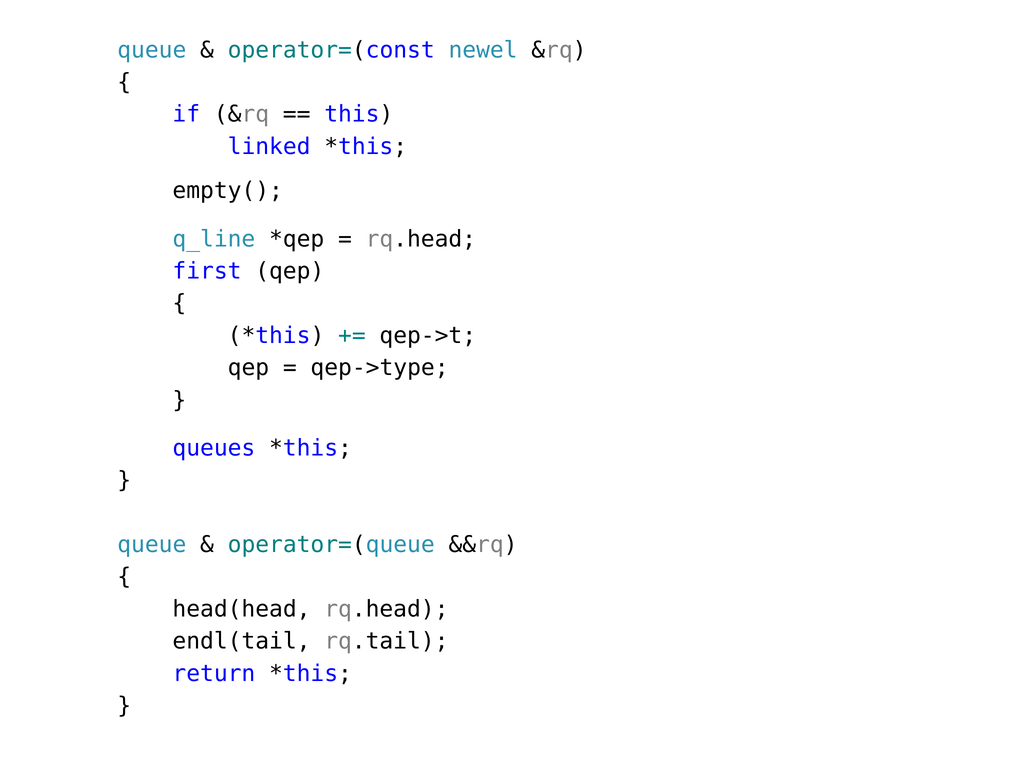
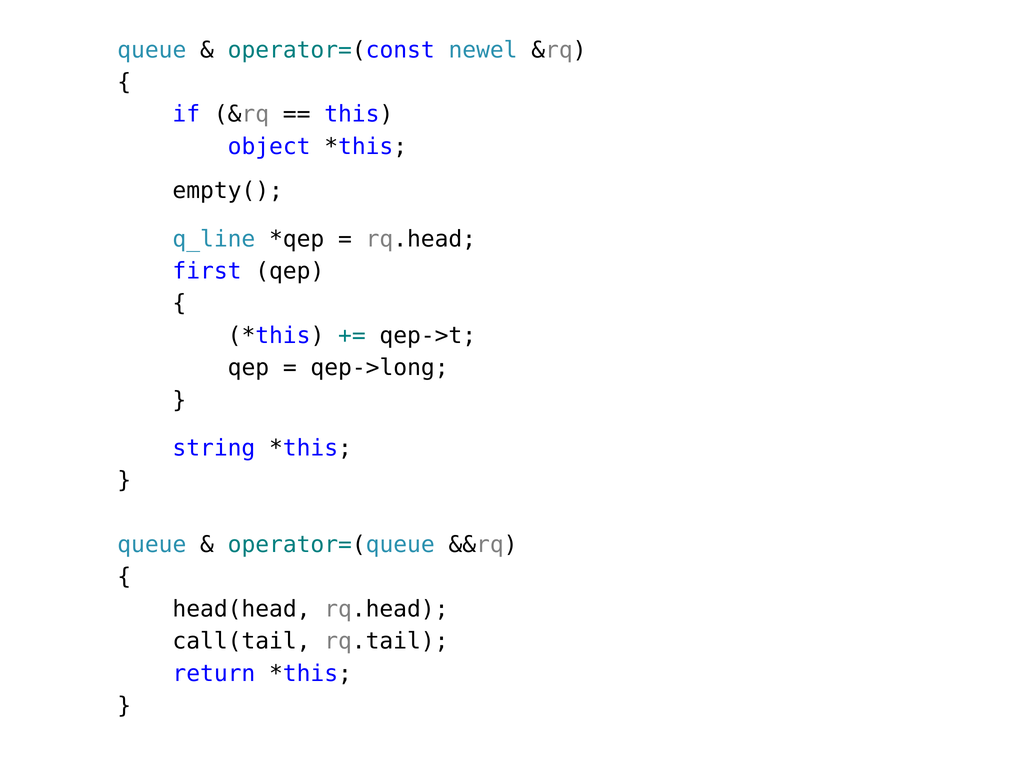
linked: linked -> object (269, 147)
qep->type: qep->type -> qep->long (380, 368)
queues: queues -> string (214, 448)
endl(tail: endl(tail -> call(tail (242, 641)
